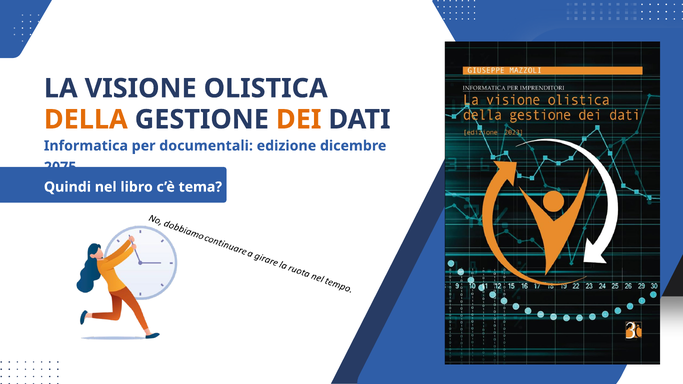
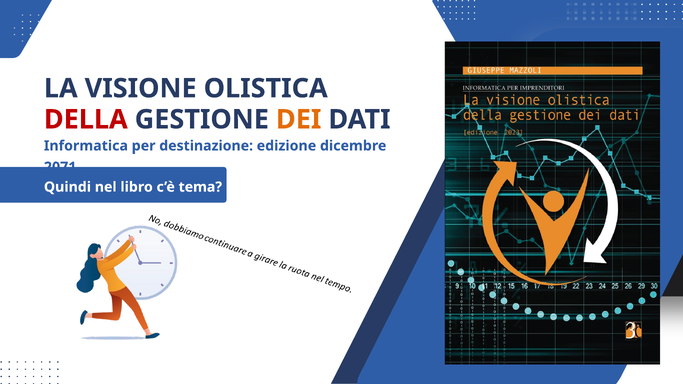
DELLA colour: orange -> red (86, 120)
documentali: documentali -> destinazione (206, 146)
2075: 2075 -> 2071 (60, 167)
